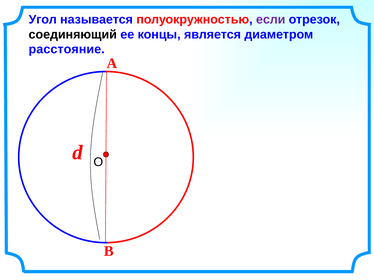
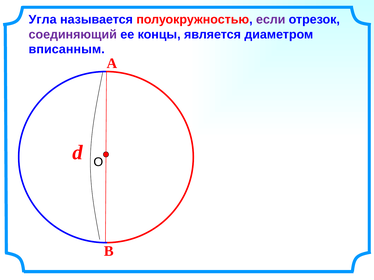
Угол: Угол -> Угла (43, 20)
соединяющий colour: black -> purple (73, 34)
расстояние: расстояние -> вписанным (67, 49)
